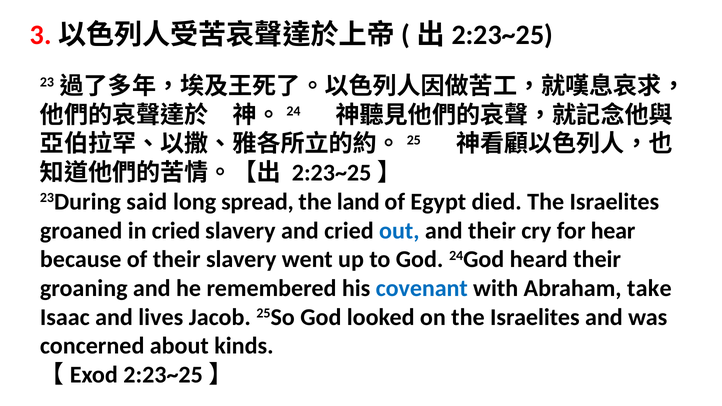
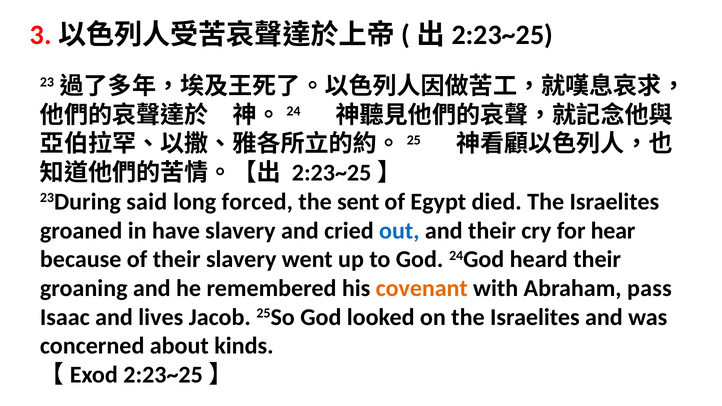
spread: spread -> forced (257, 202)
land: land -> sent (358, 202)
in cried: cried -> have (176, 231)
covenant colour: blue -> orange (422, 288)
take: take -> pass (649, 288)
